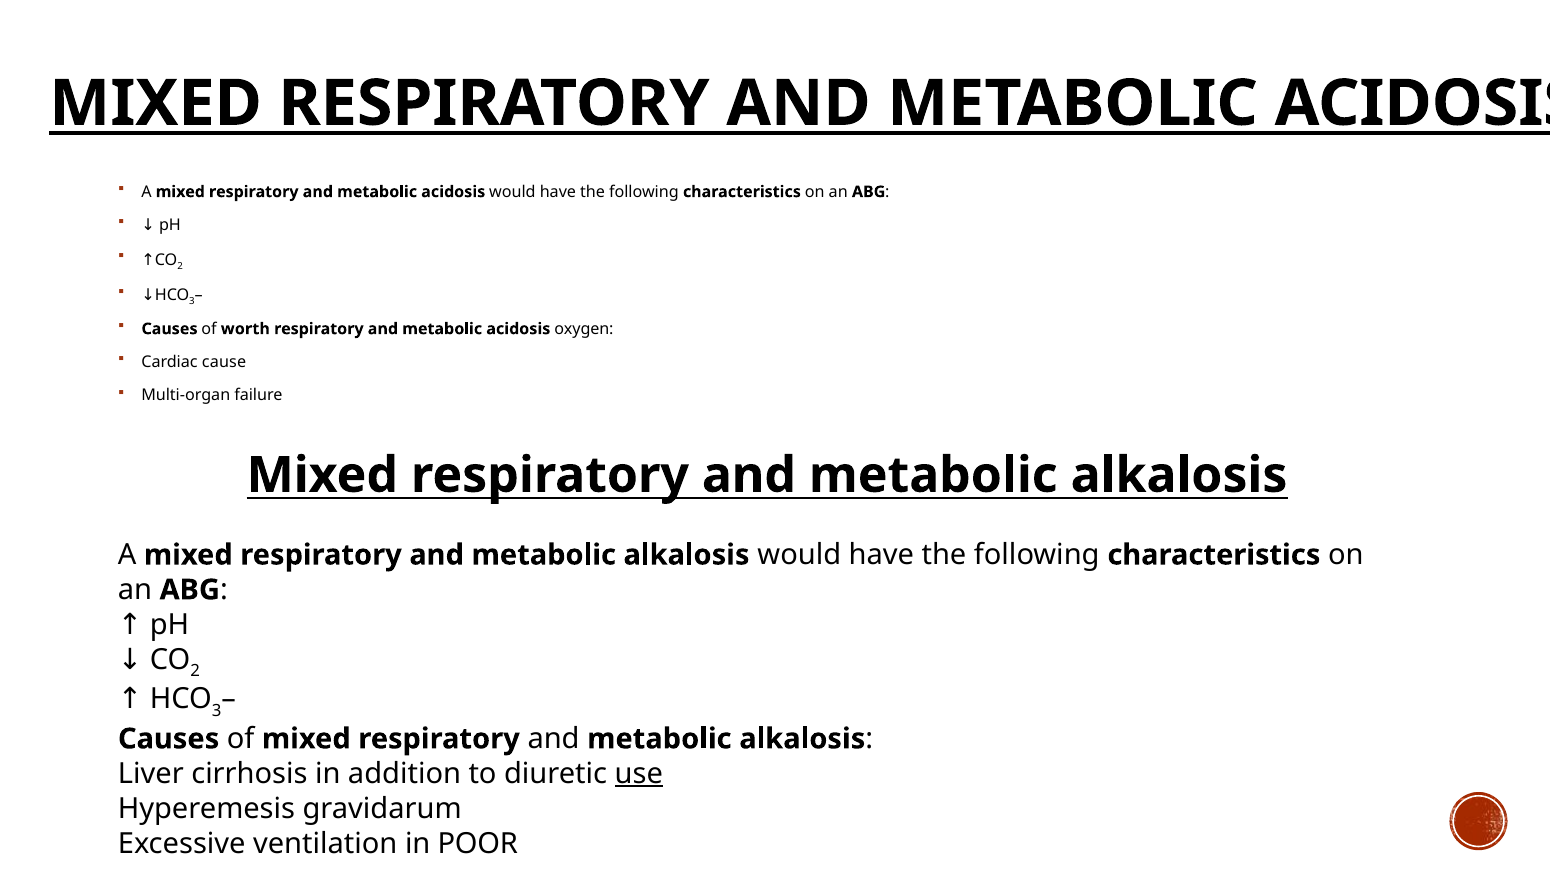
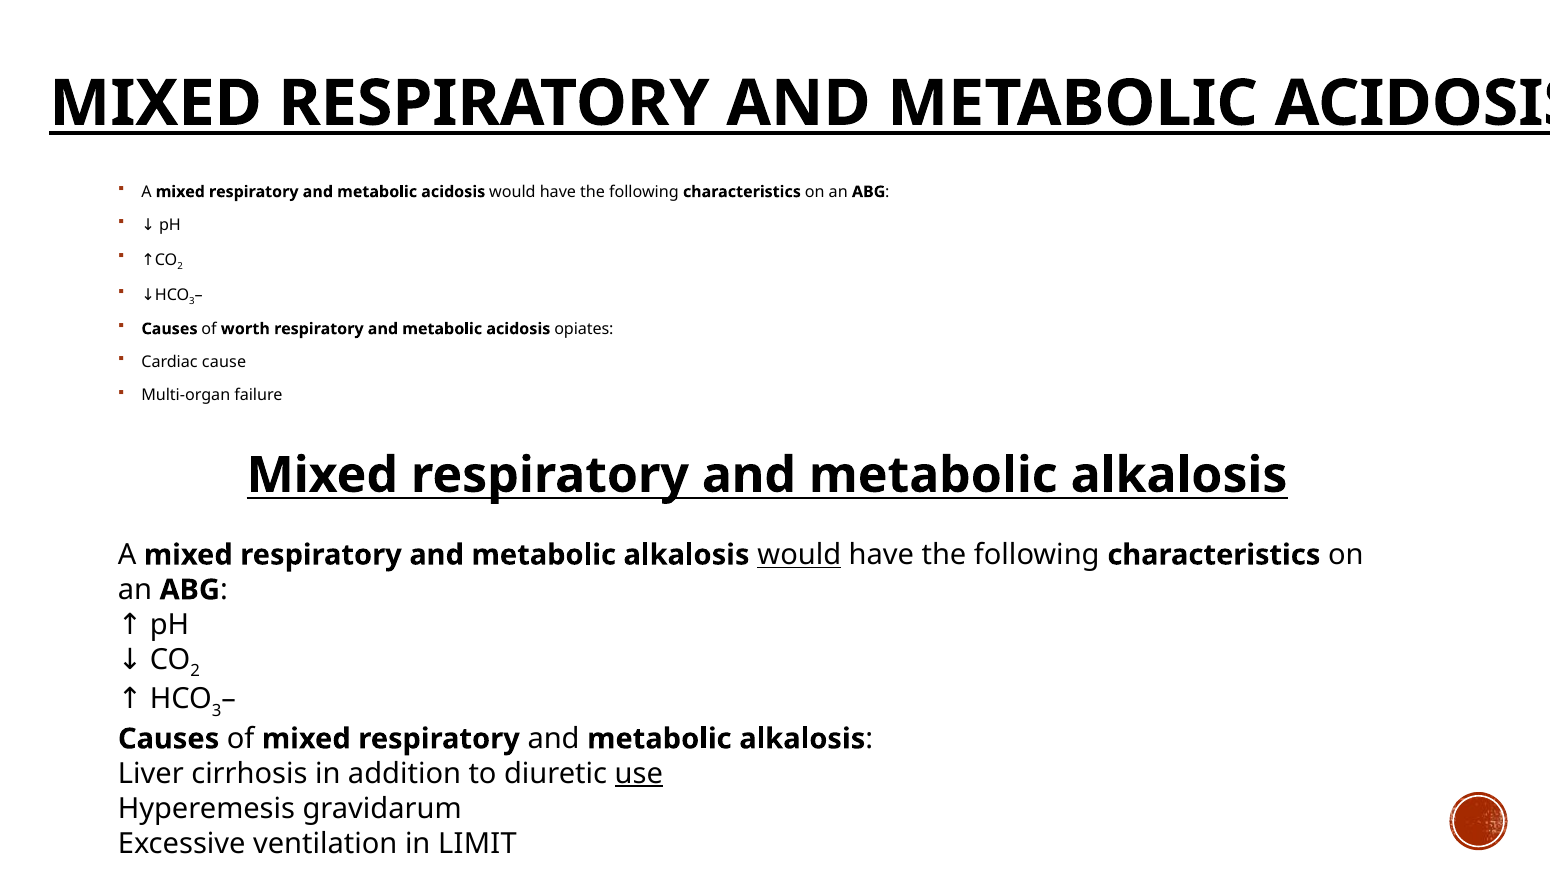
oxygen: oxygen -> opiates (584, 329)
would underline: none -> present (799, 555)
POOR: POOR -> LIMIT (477, 843)
